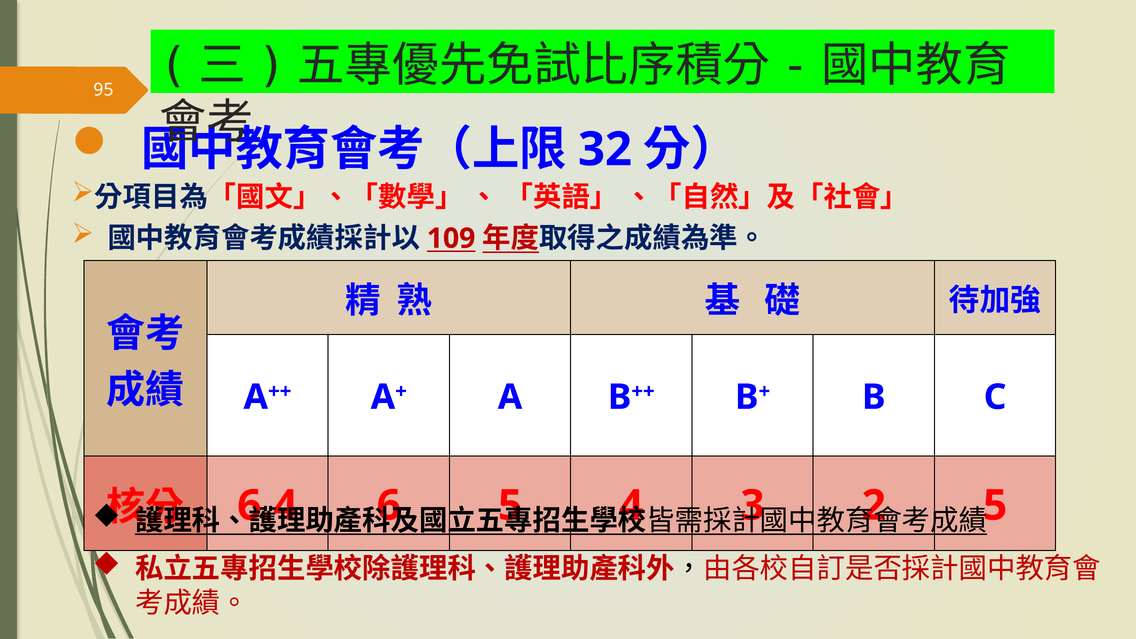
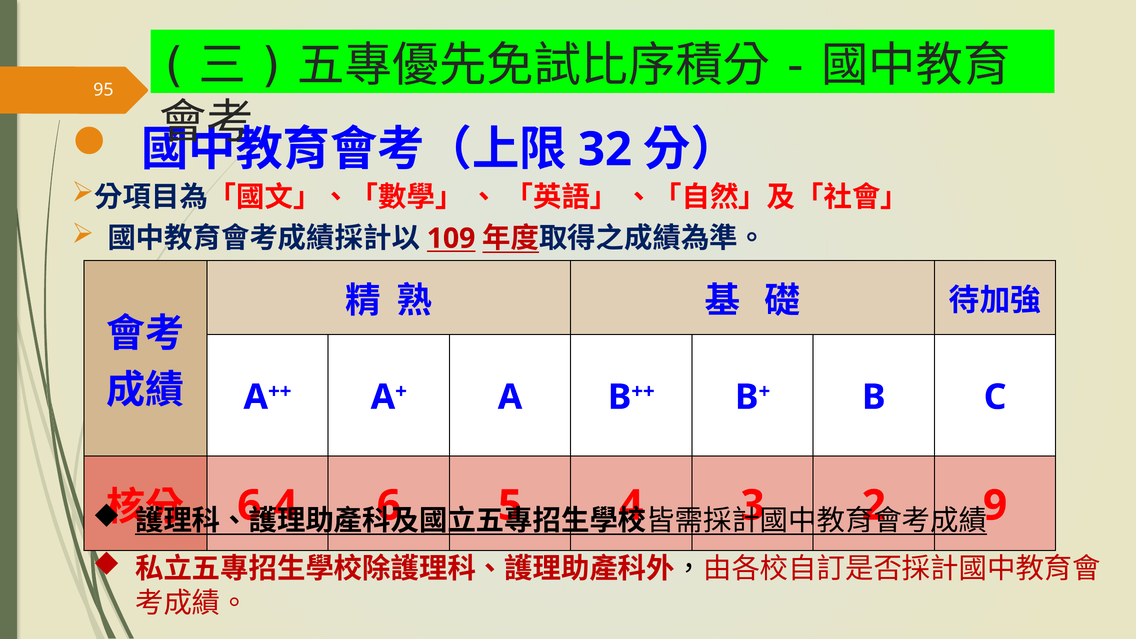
5: 5 -> 9 (995, 506)
